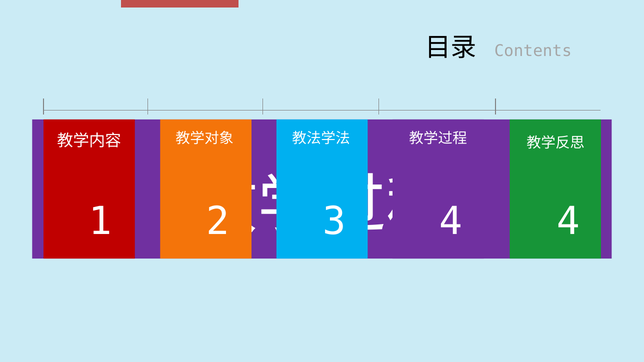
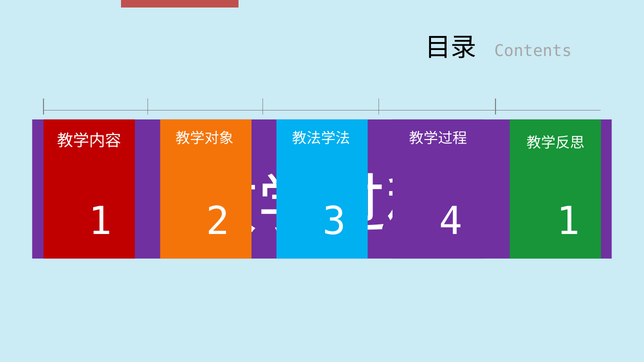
4: 4 -> 1 (569, 221)
